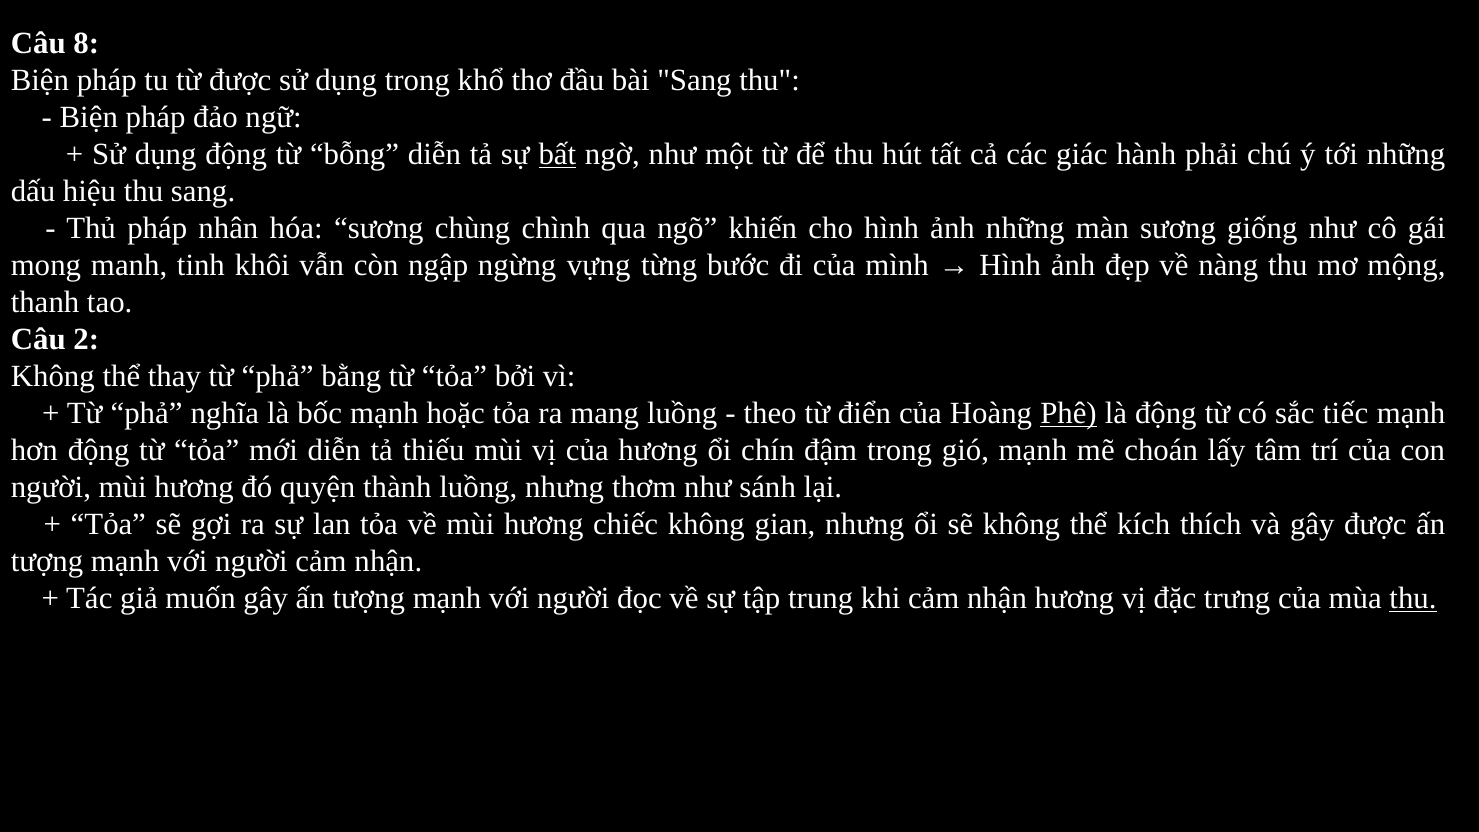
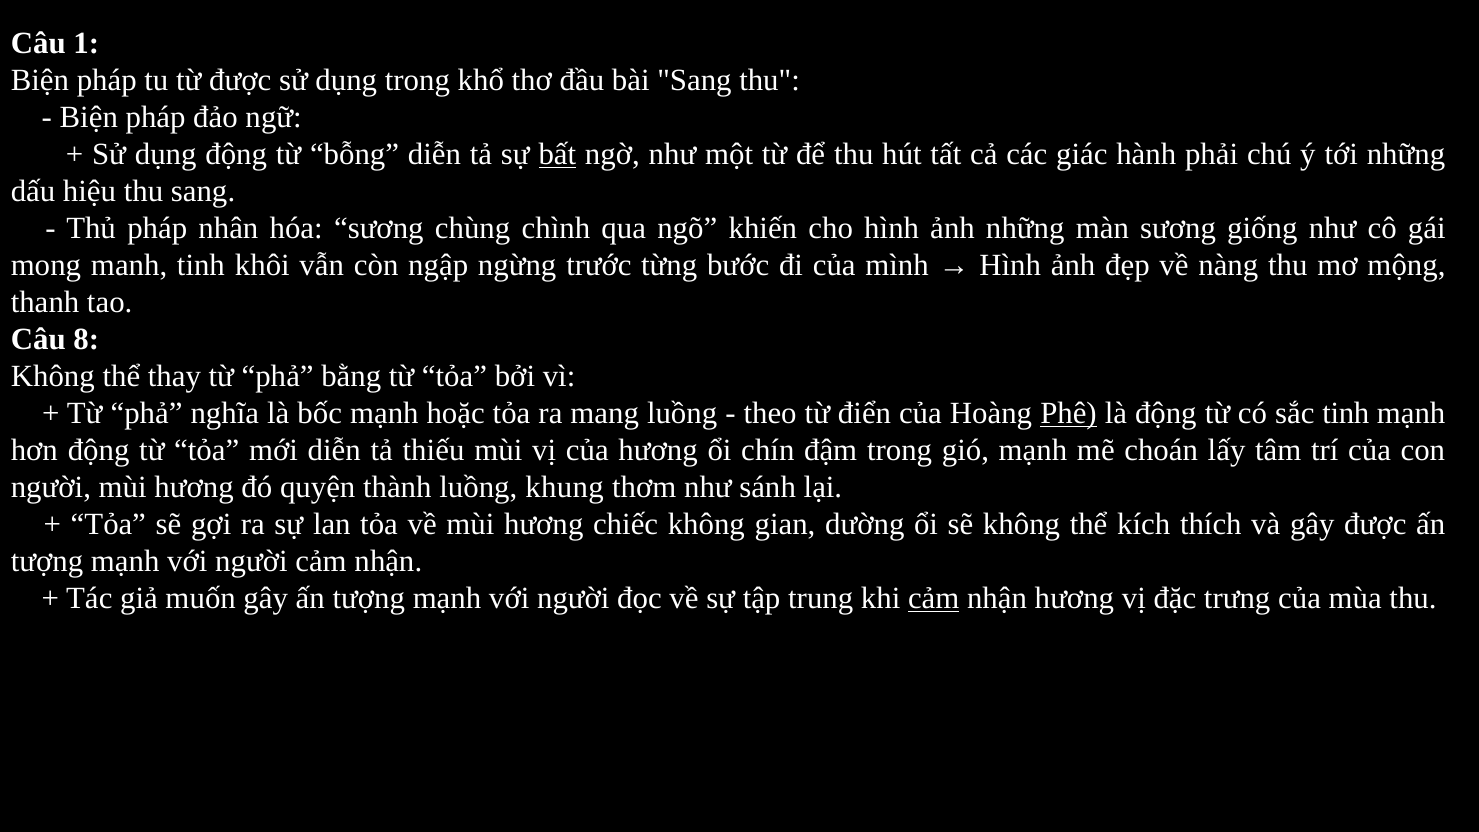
8: 8 -> 1 (86, 43)
vựng: vựng -> trước (599, 265)
2: 2 -> 8 (86, 339)
sắc tiếc: tiếc -> tinh (1346, 413)
luồng nhưng: nhưng -> khung (565, 487)
gian nhưng: nhưng -> dường (865, 524)
cảm underline: none -> present (934, 598)
thu underline: present -> none (1413, 598)
